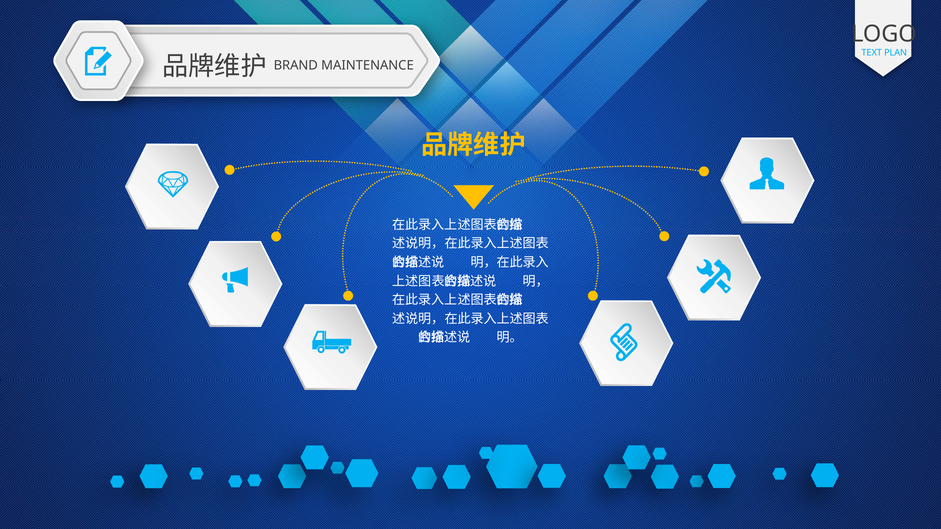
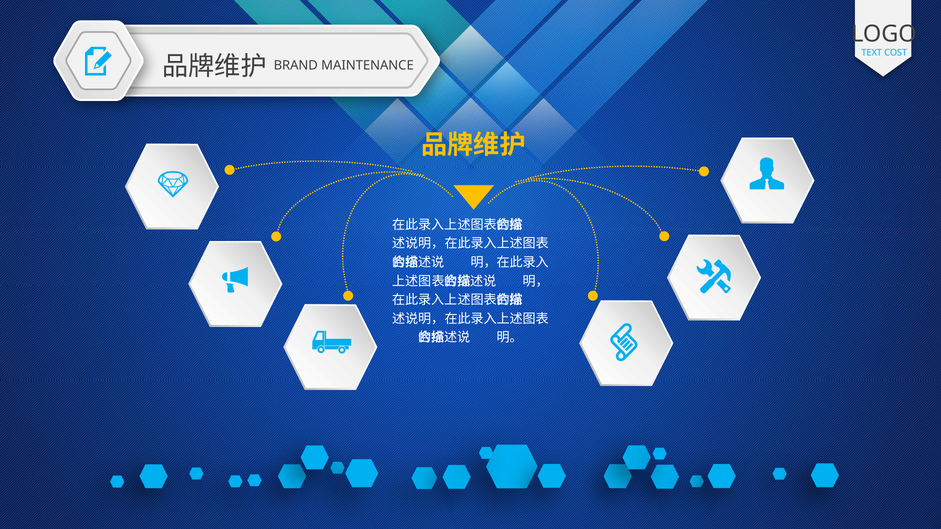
PLAN: PLAN -> COST (896, 53)
